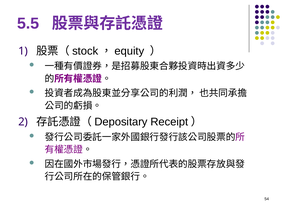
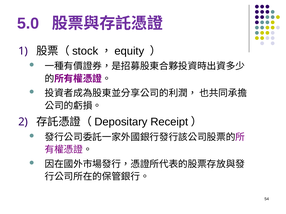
5.5: 5.5 -> 5.0 (28, 24)
